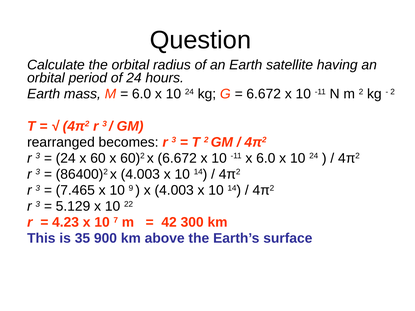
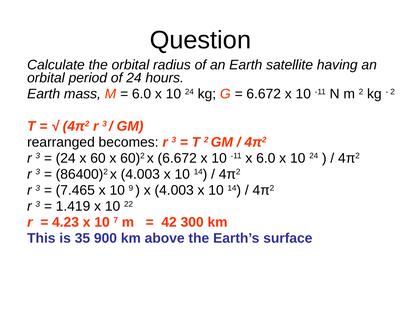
5.129: 5.129 -> 1.419 (73, 206)
